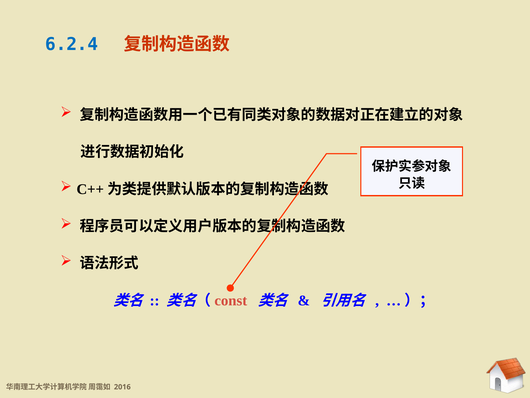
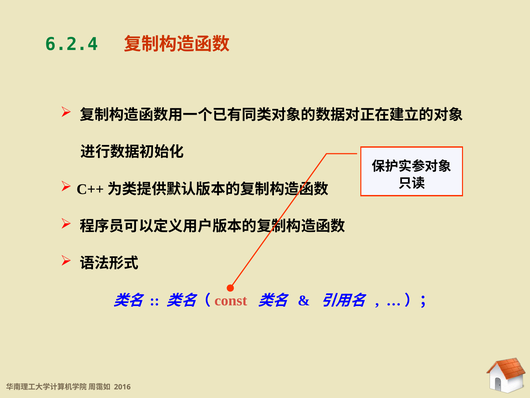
6.2.4 colour: blue -> green (72, 44)
